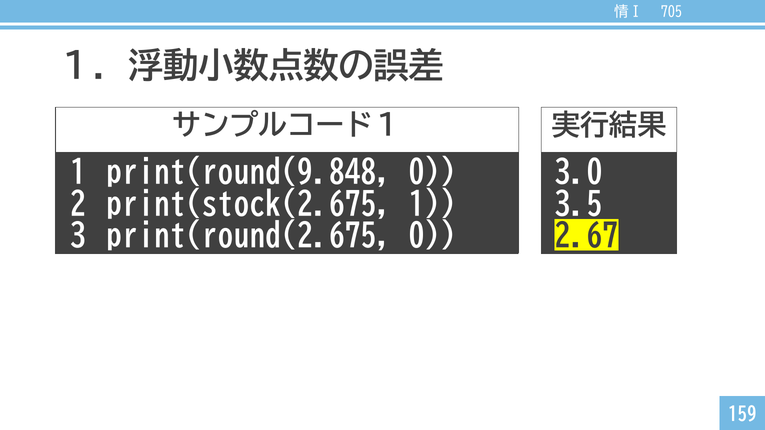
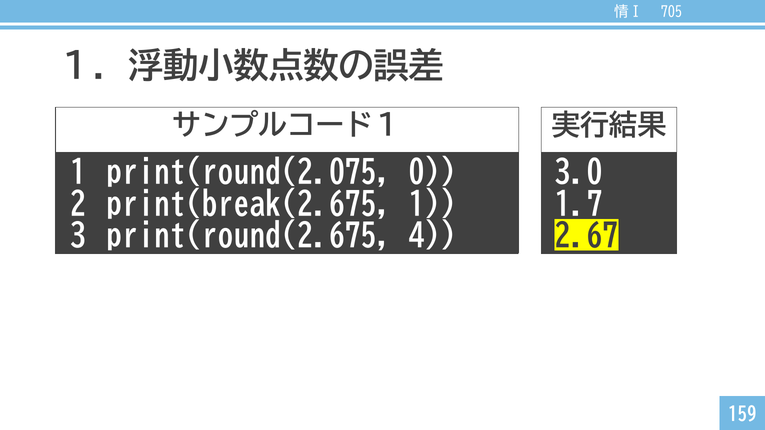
print(round(9.848: print(round(9.848 -> print(round(2.075 (250, 173)
print(stock(2.675: print(stock(2.675 -> print(break(2.675 (250, 205)
3.5: 3.5 -> 1.7 (579, 205)
print(round(2.675 0: 0 -> 4 (432, 236)
